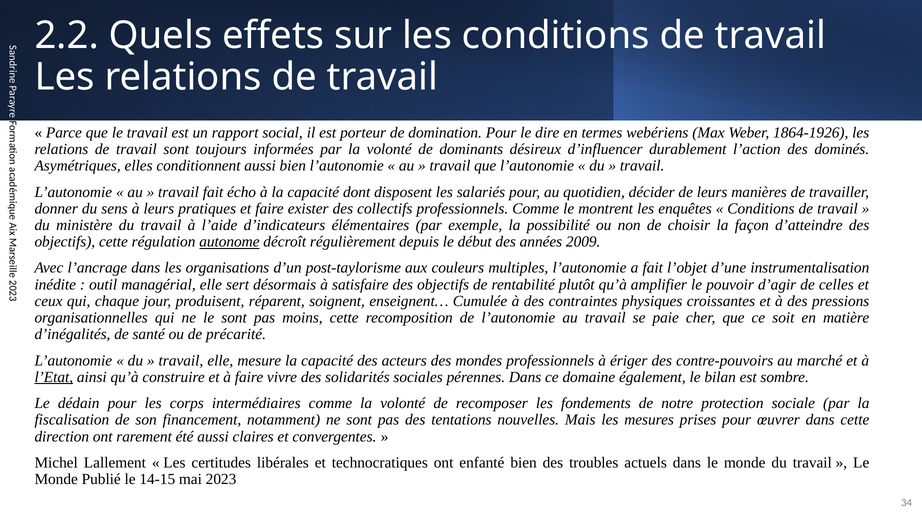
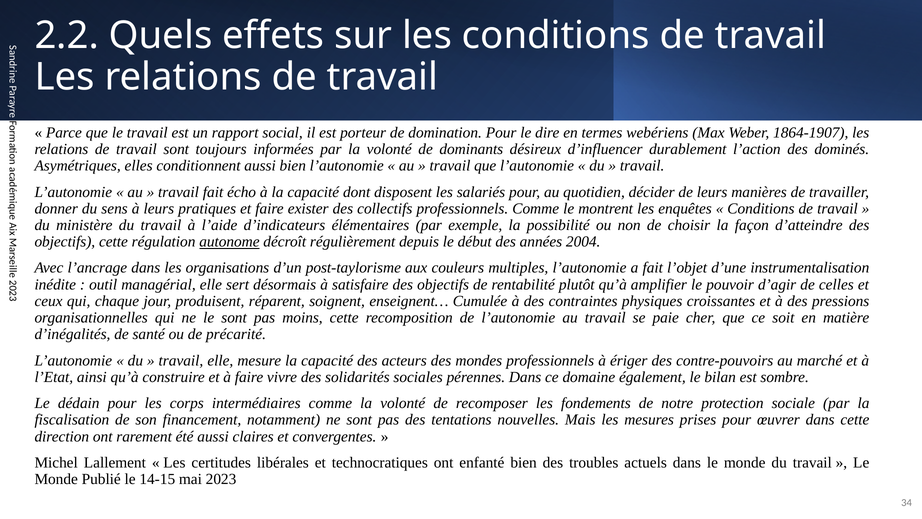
1864-1926: 1864-1926 -> 1864-1907 (811, 132)
2009: 2009 -> 2004 (583, 242)
l’Etat underline: present -> none (54, 377)
